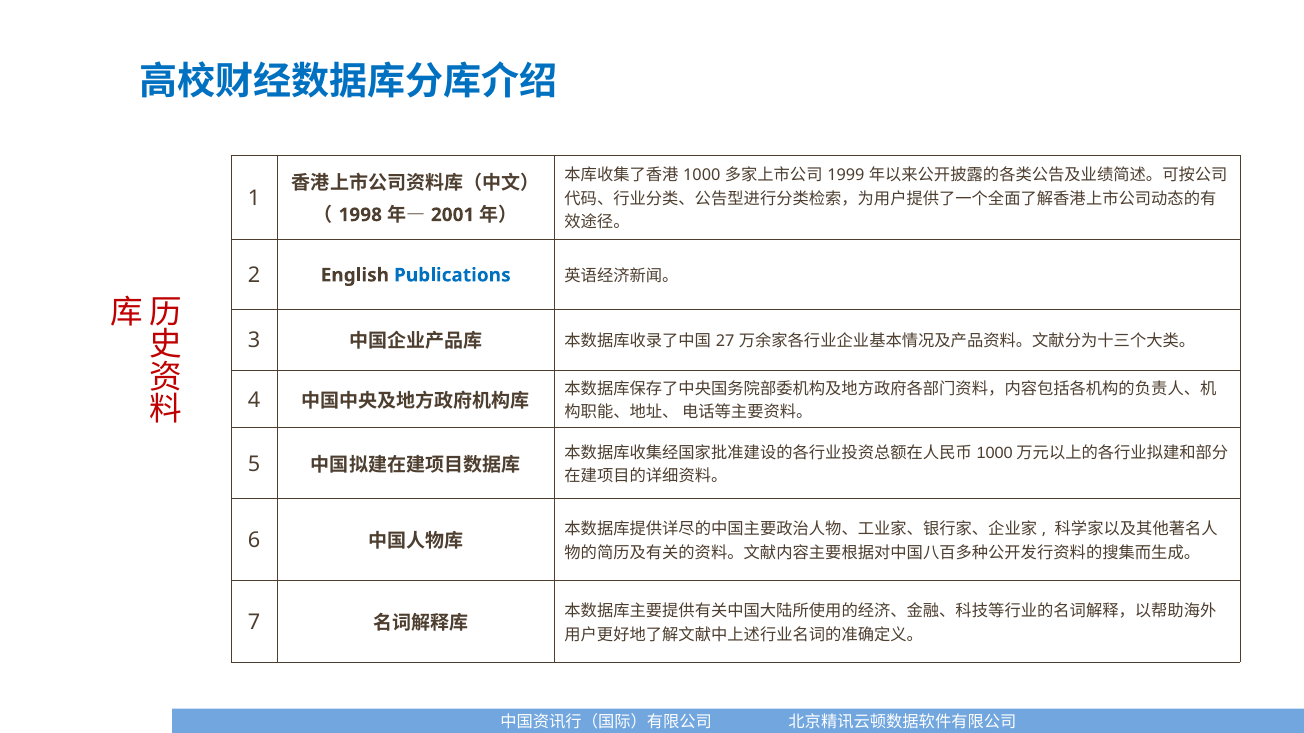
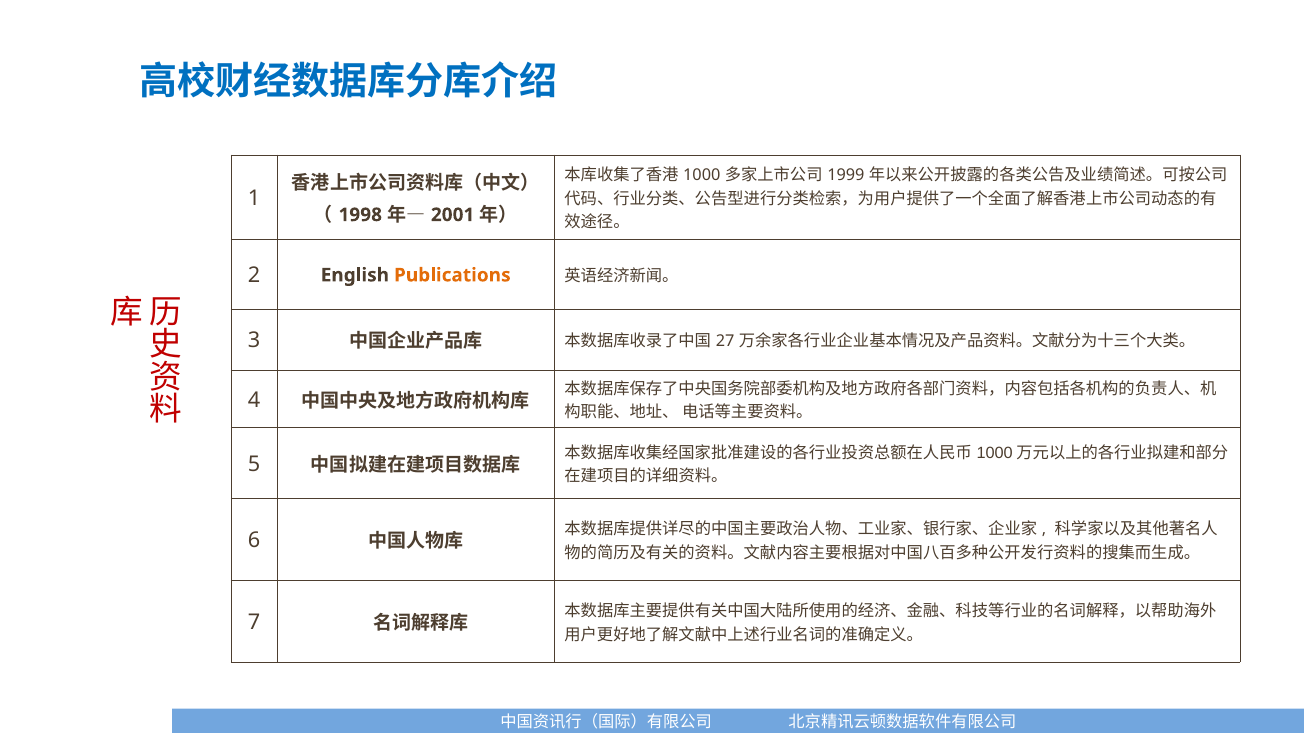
Publications colour: blue -> orange (452, 275)
